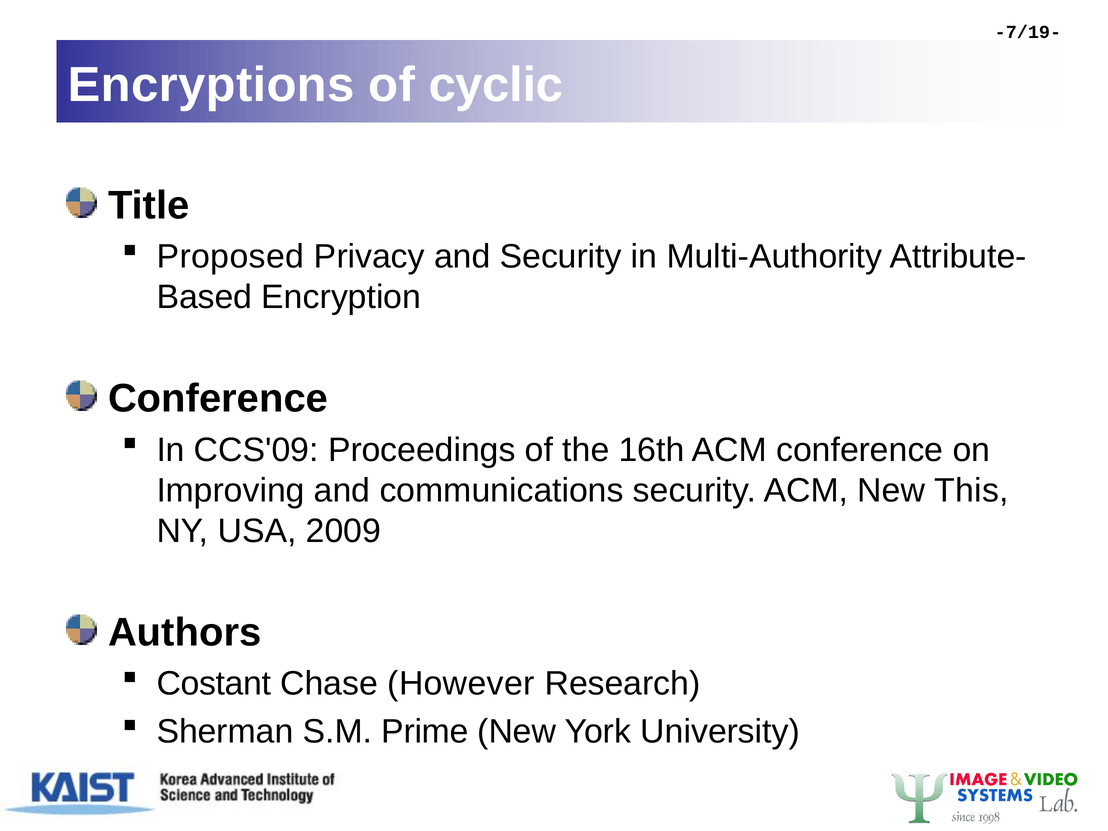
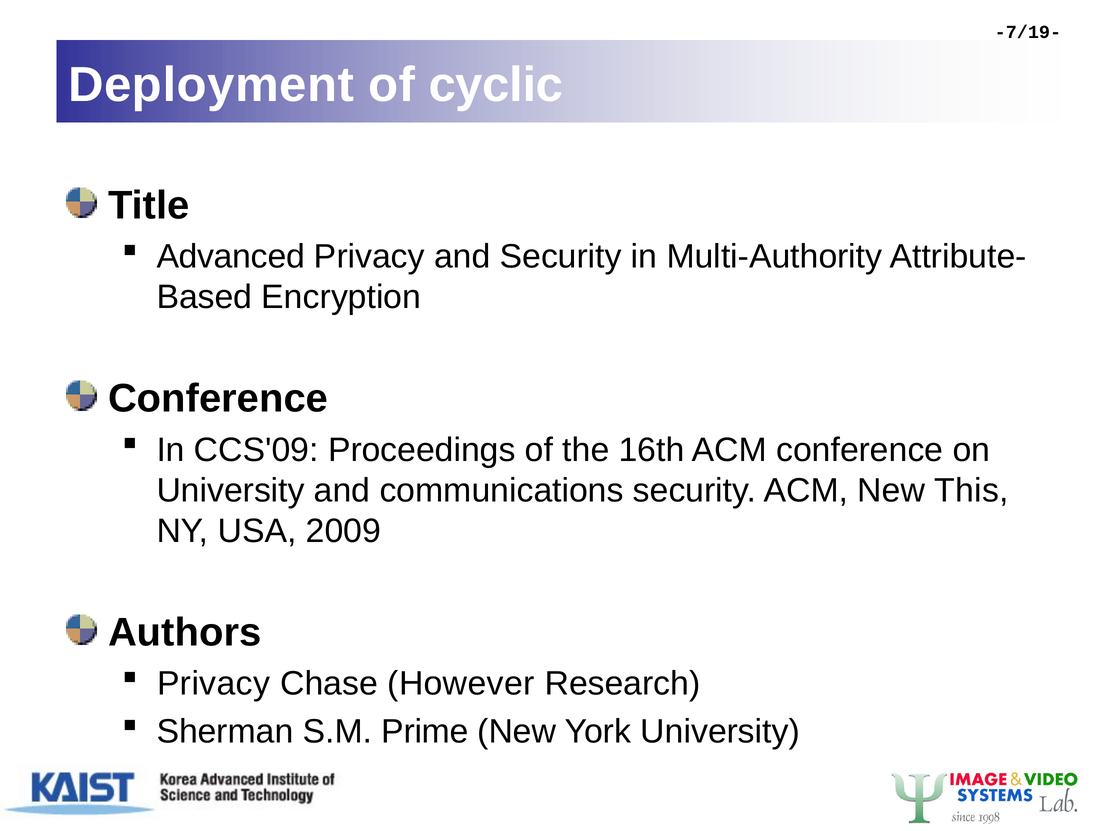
Encryptions: Encryptions -> Deployment (211, 85)
Proposed: Proposed -> Advanced (231, 257)
Improving: Improving -> University (231, 491)
Costant: Costant -> Privacy (214, 684)
